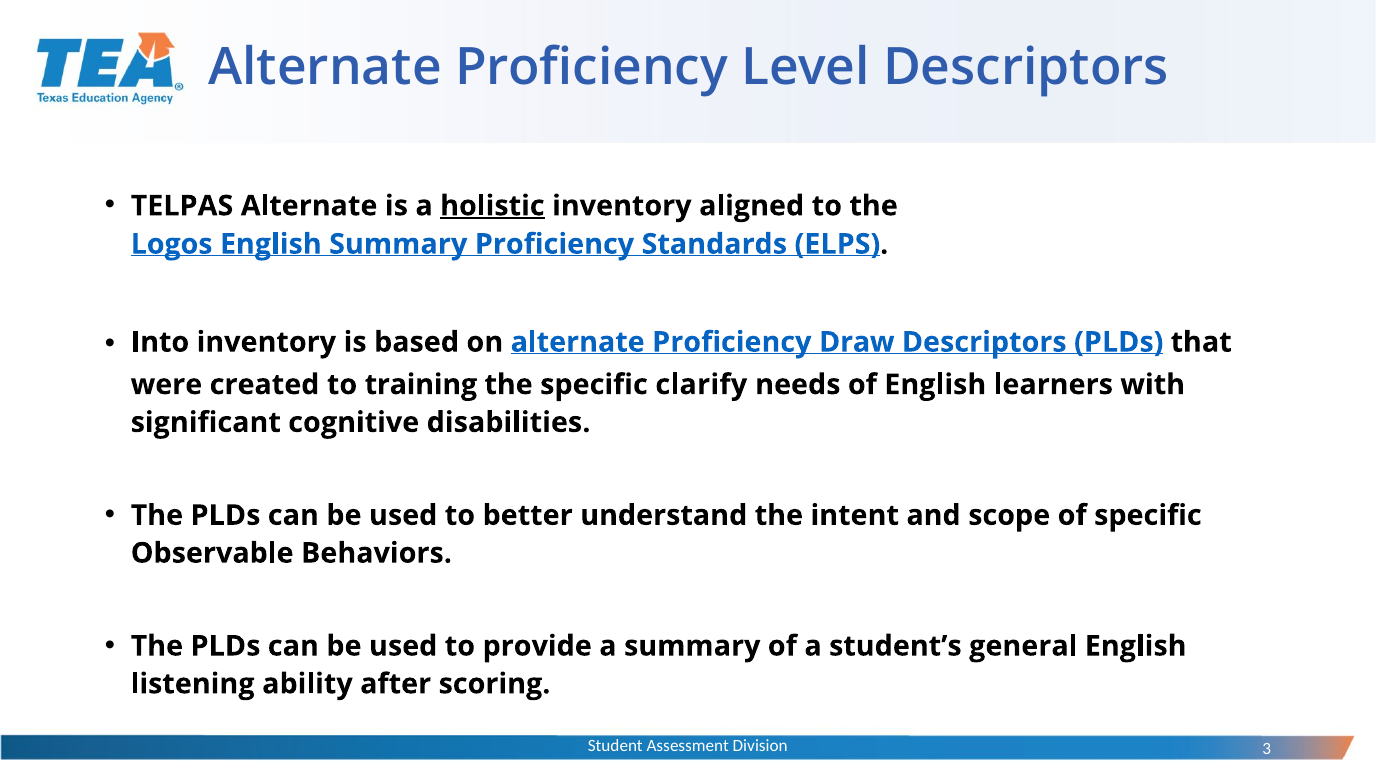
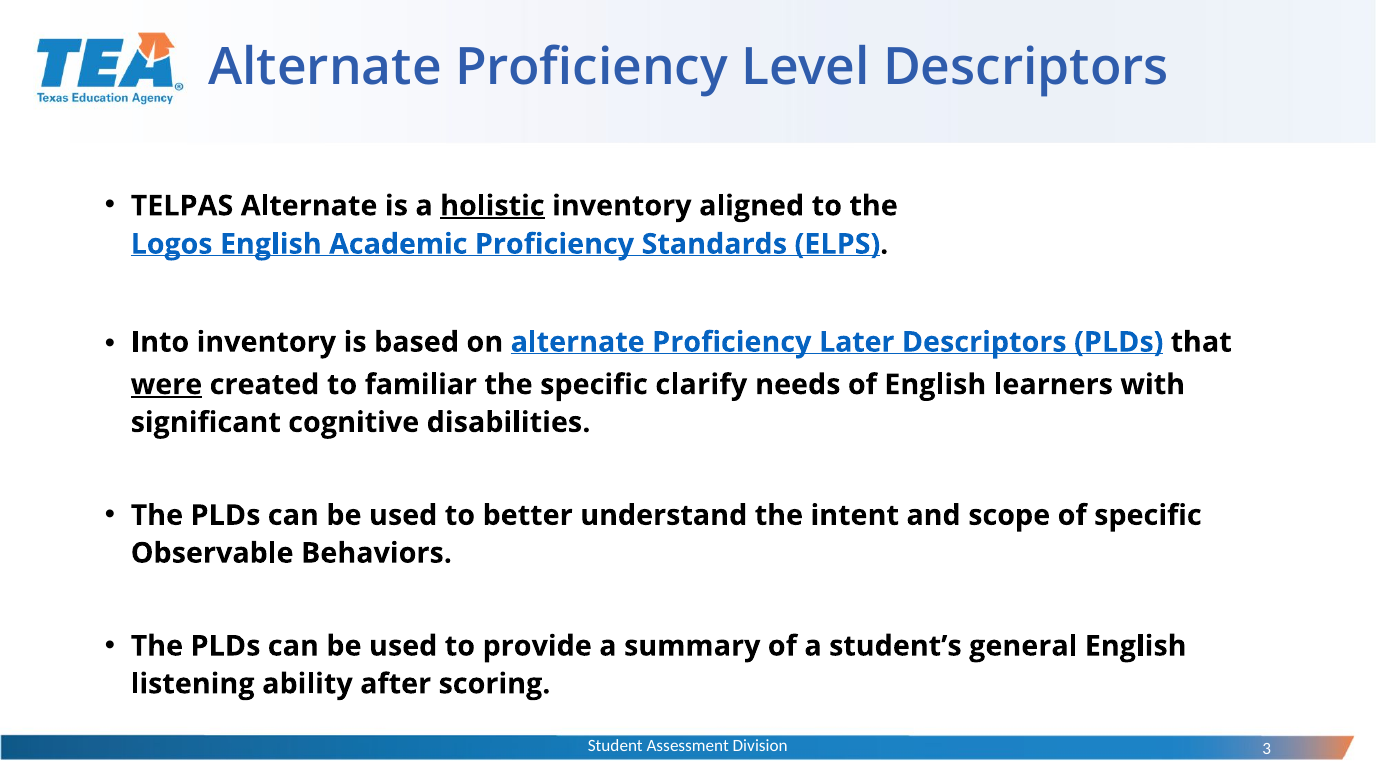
English Summary: Summary -> Academic (398, 244)
Draw: Draw -> Later (857, 342)
were underline: none -> present (166, 385)
training: training -> familiar (421, 385)
